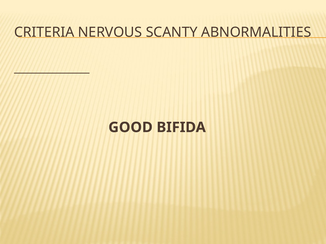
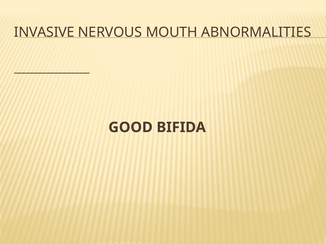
CRITERIA: CRITERIA -> INVASIVE (44, 32)
SCANTY: SCANTY -> MOUTH (172, 32)
